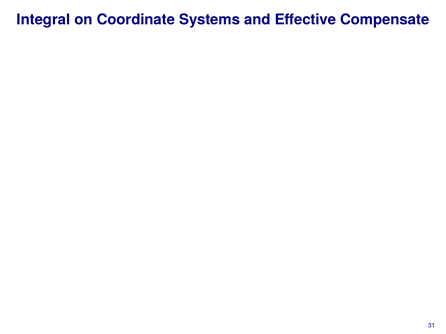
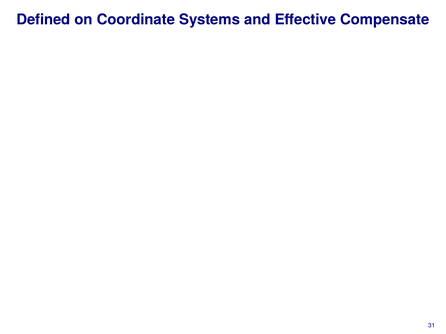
Integral: Integral -> Defined (43, 20)
